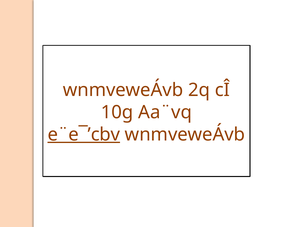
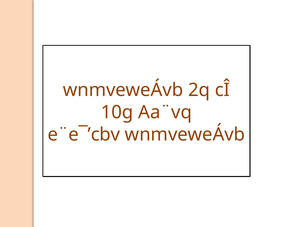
e¨e¯’cbv underline: present -> none (84, 135)
